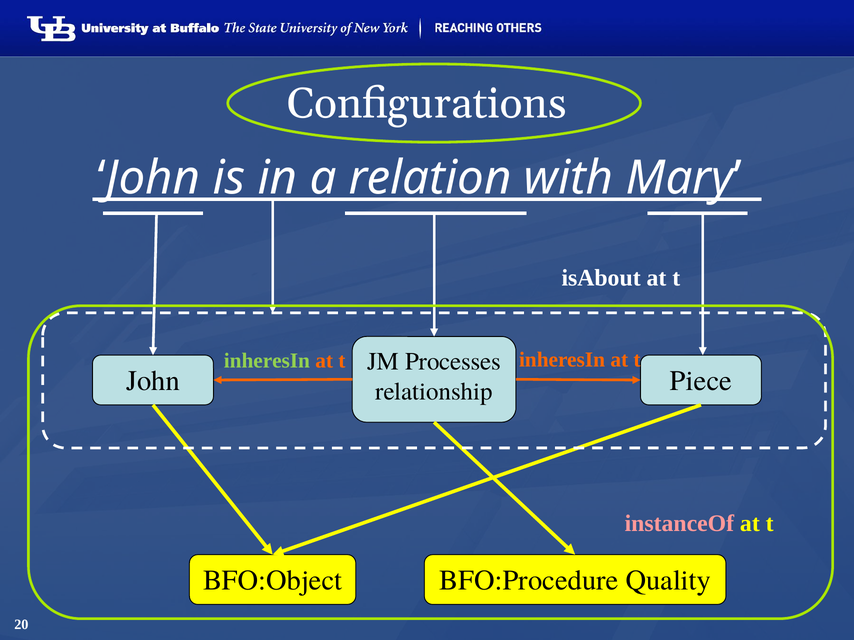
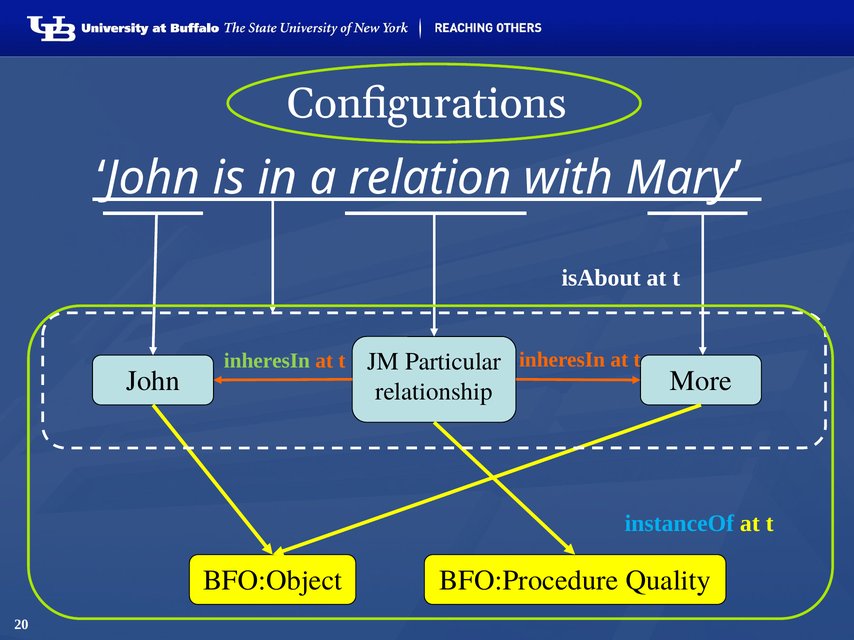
Processes: Processes -> Particular (453, 362)
Piece: Piece -> More (701, 381)
instanceOf colour: pink -> light blue (679, 524)
